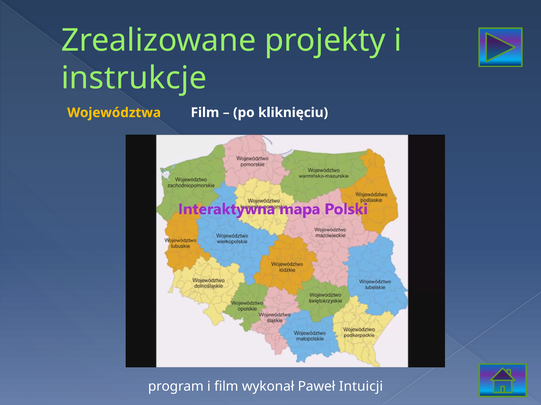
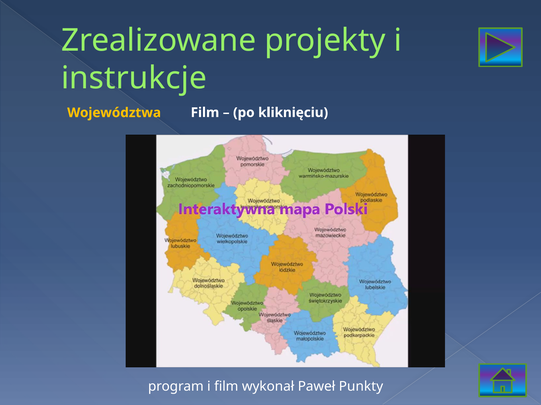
Intuicji: Intuicji -> Punkty (361, 387)
